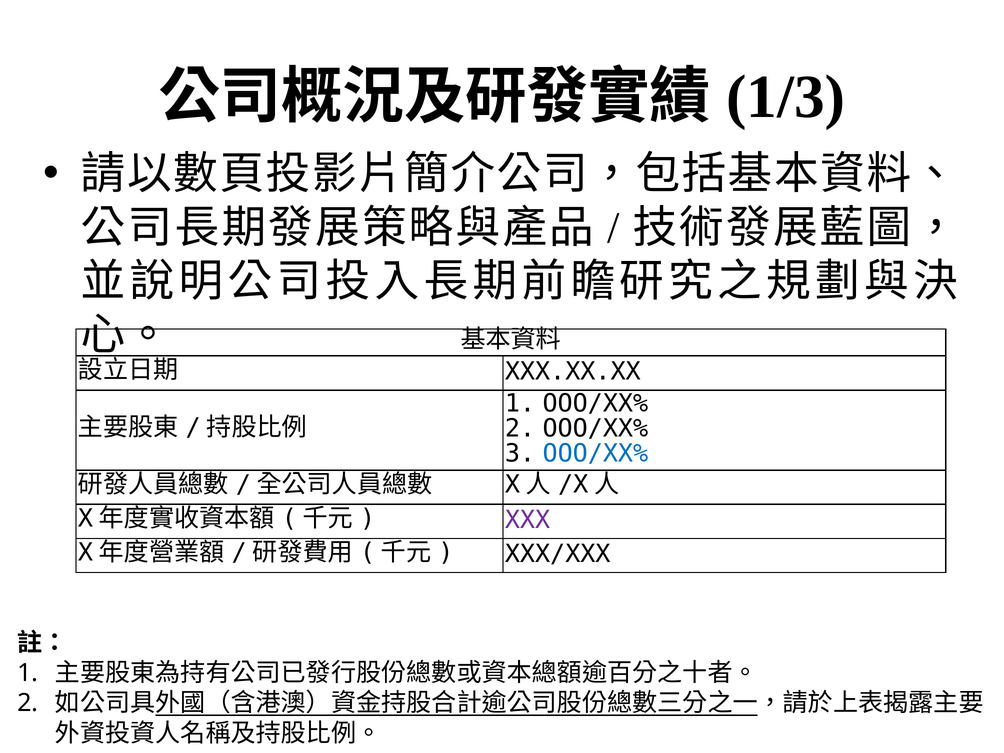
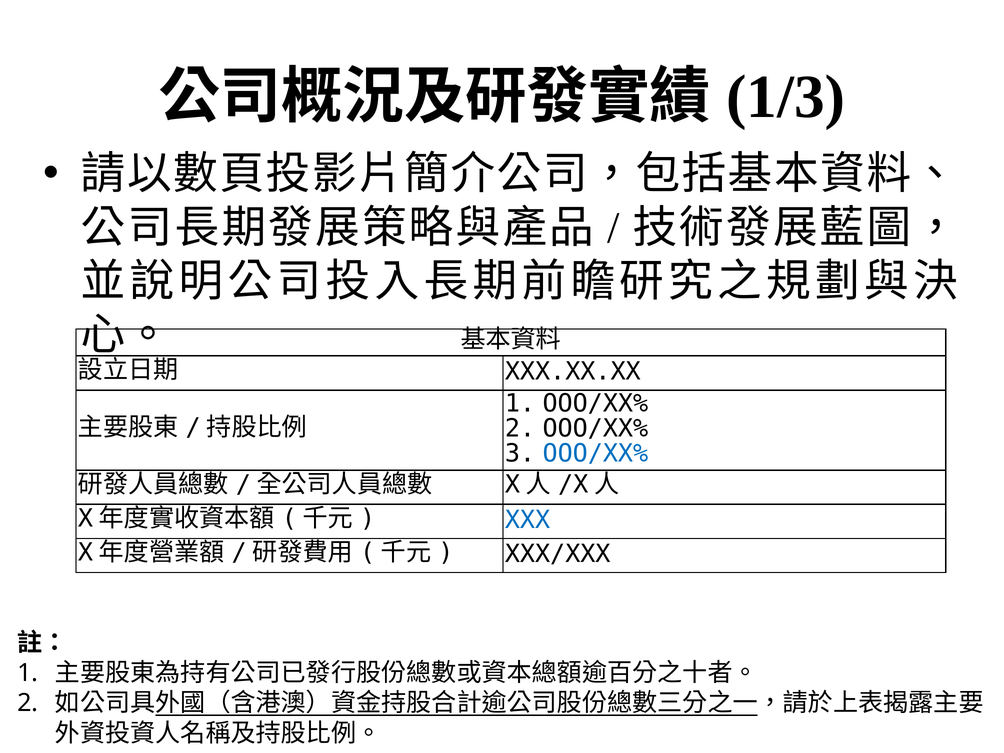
XXX colour: purple -> blue (528, 520)
